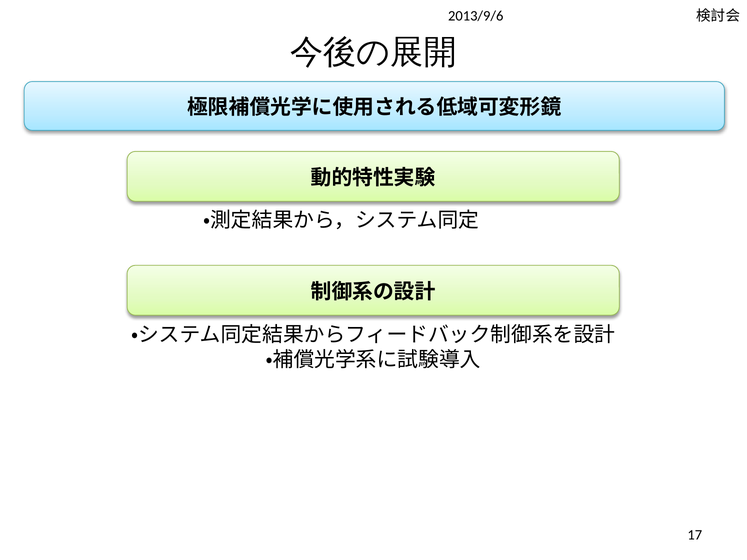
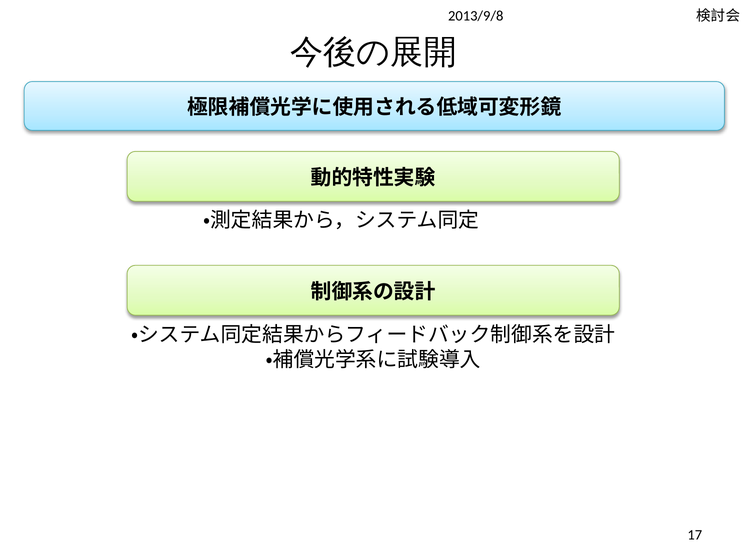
2013/9/6: 2013/9/6 -> 2013/9/8 (476, 16)
